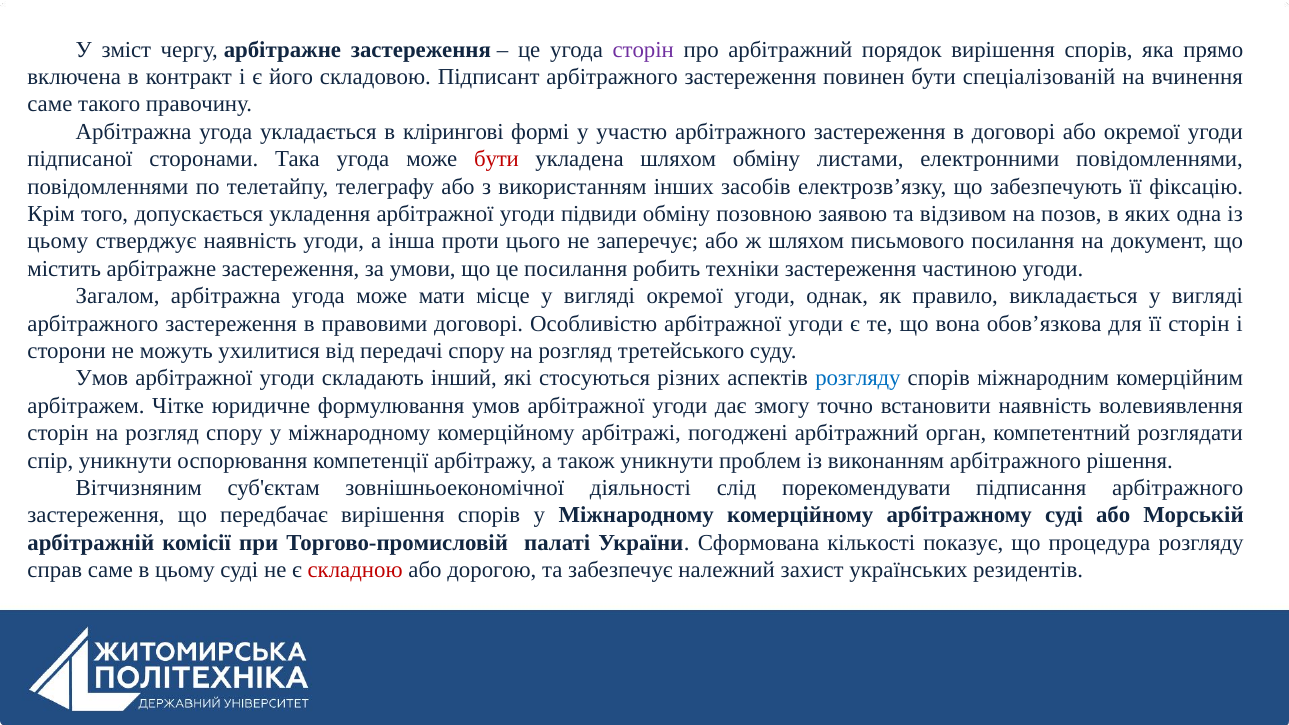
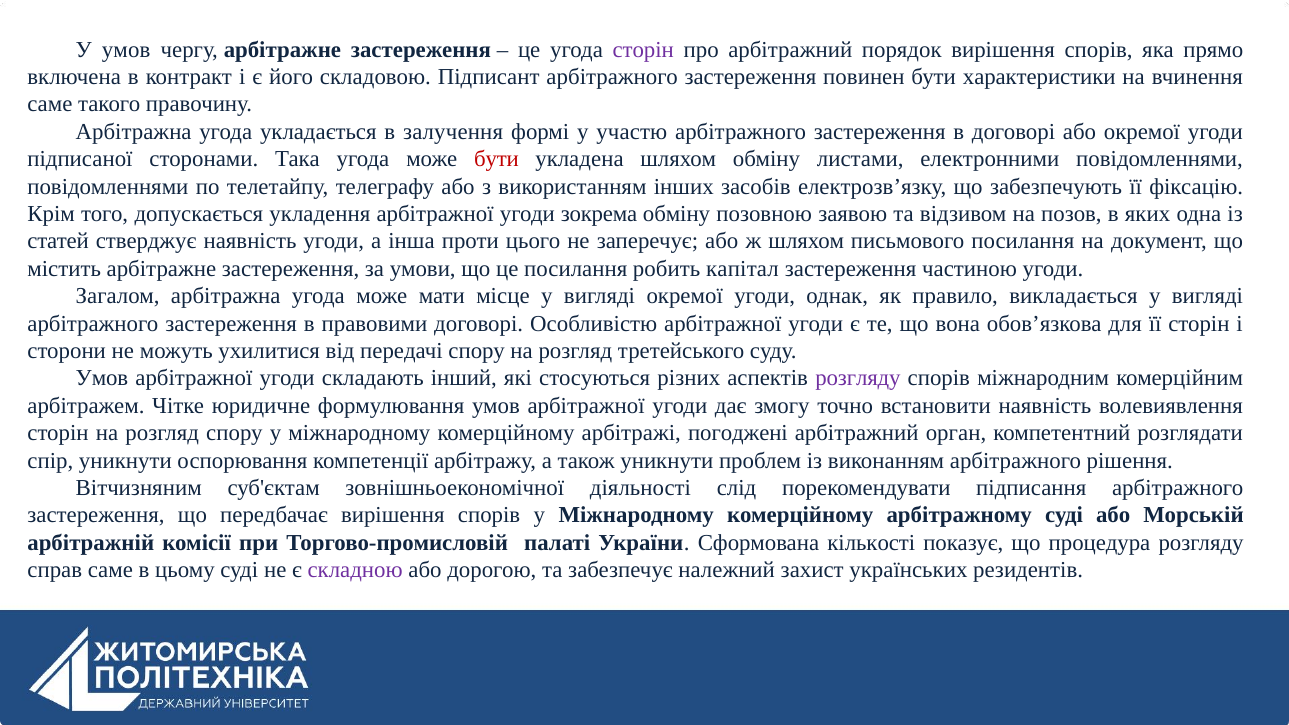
У зміст: зміст -> умов (126, 50)
спеціалізованій: спеціалізованій -> характеристики (1039, 77)
клірингові: клірингові -> залучення (453, 132)
підвиди: підвиди -> зокрема (599, 214)
цьому: цьому -> статей (58, 241)
техніки: техніки -> капітал (742, 269)
розгляду colour: blue -> purple (858, 378)
складною colour: red -> purple (355, 570)
